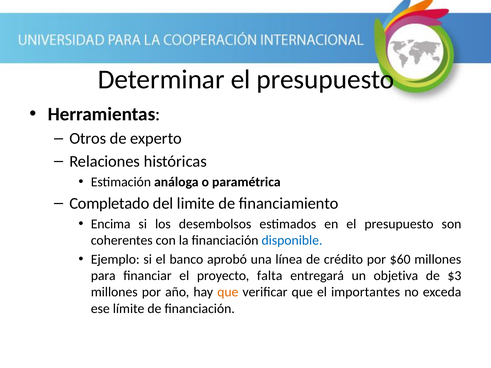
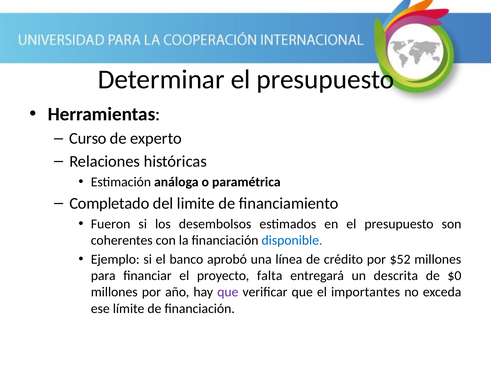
Otros: Otros -> Curso (88, 139)
Encima: Encima -> Fueron (111, 224)
$60: $60 -> $52 (400, 260)
objetiva: objetiva -> descrita (396, 276)
$3: $3 -> $0 (454, 276)
que colour: orange -> purple (228, 292)
